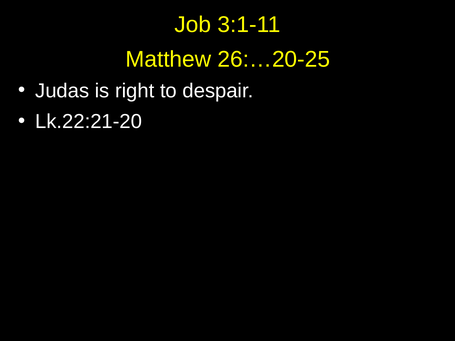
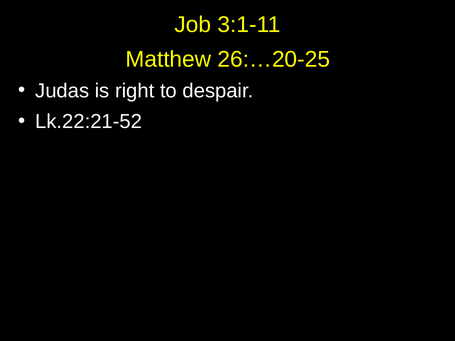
Lk.22:21-20: Lk.22:21-20 -> Lk.22:21-52 (89, 122)
